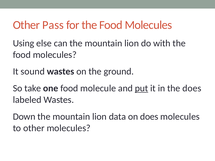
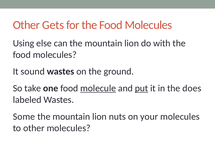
Pass: Pass -> Gets (53, 25)
molecule underline: none -> present (98, 88)
Down: Down -> Some (24, 117)
data: data -> nuts (117, 117)
on does: does -> your (149, 117)
